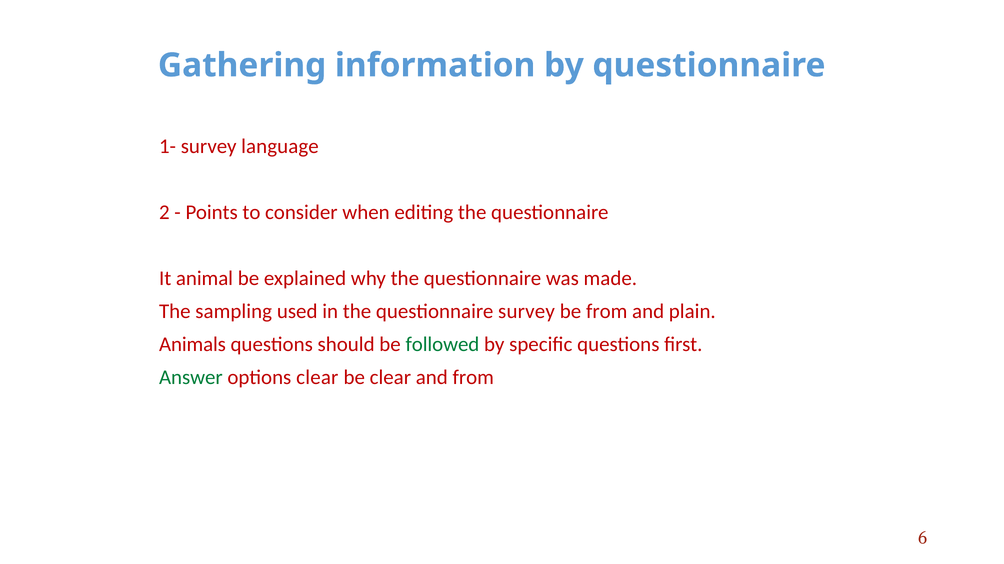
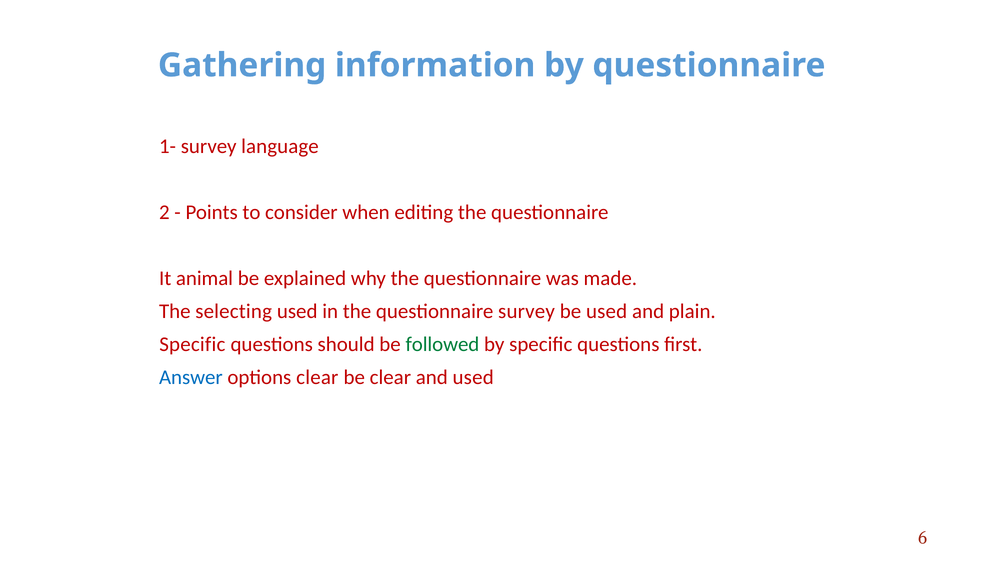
sampling: sampling -> selecting (234, 312)
be from: from -> used (607, 312)
Animals: Animals -> Specific (192, 345)
Answer colour: green -> blue (191, 378)
and from: from -> used (473, 378)
